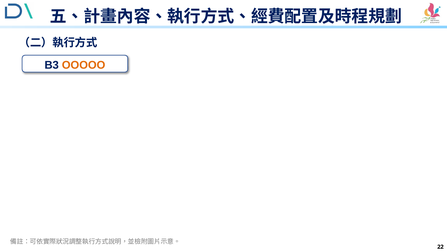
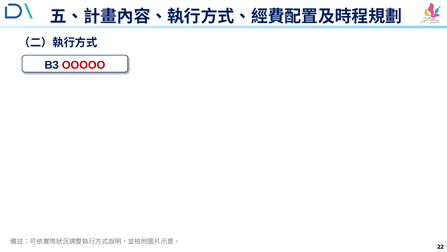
OOOOO colour: orange -> red (84, 65)
